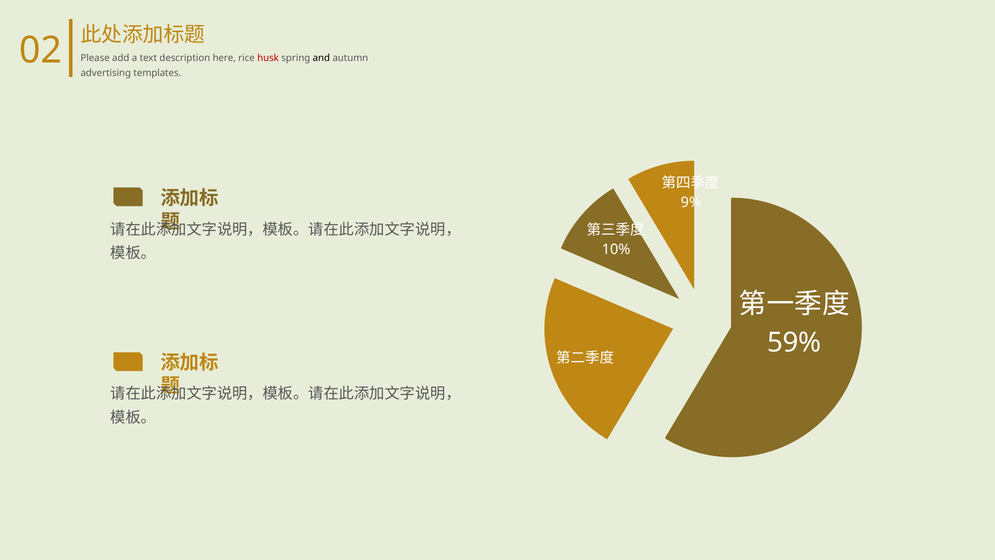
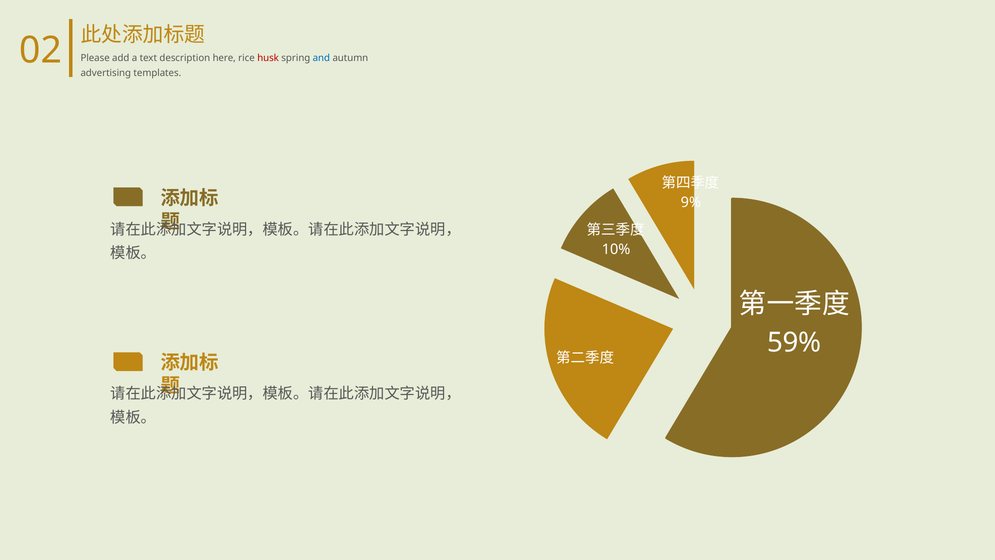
and colour: black -> blue (321, 58)
